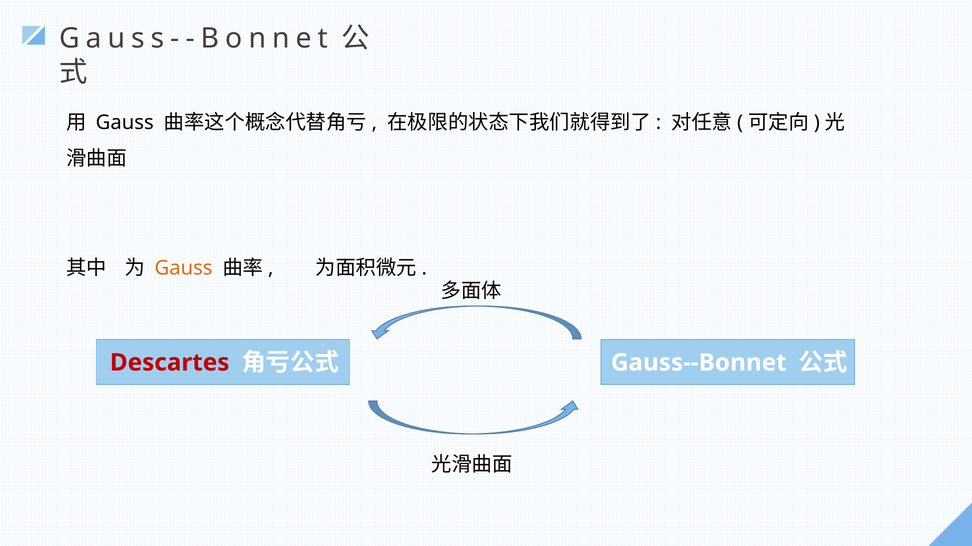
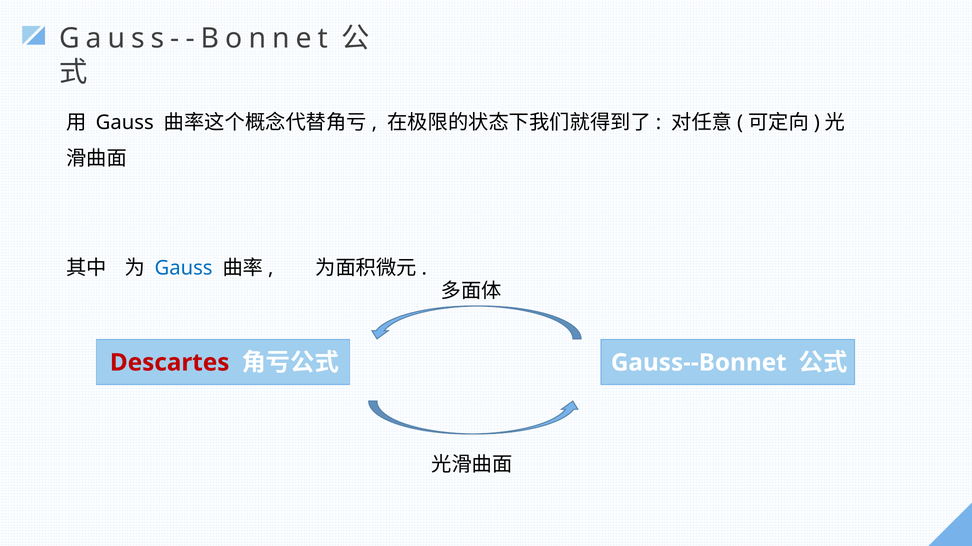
Gauss colour: orange -> blue (184, 268)
